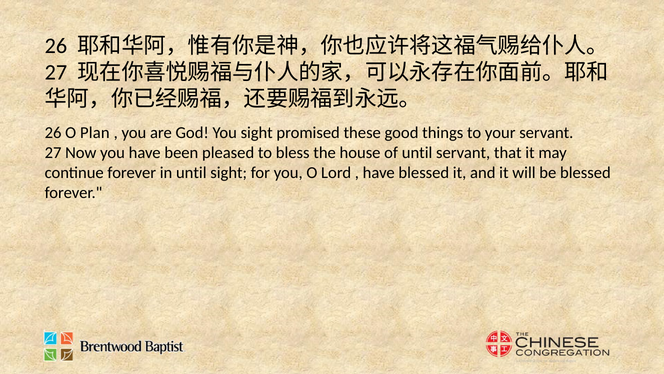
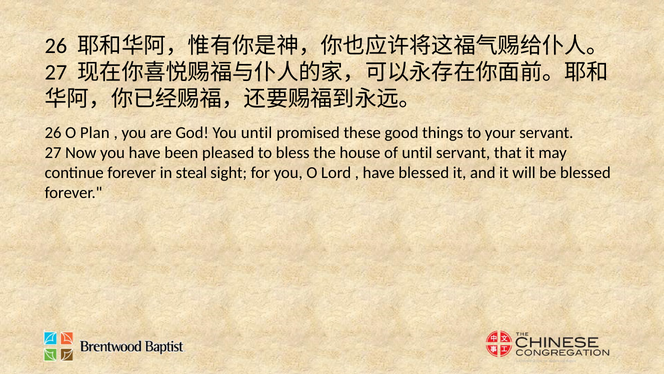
You sight: sight -> until (257, 133)
in until: until -> steal (191, 173)
